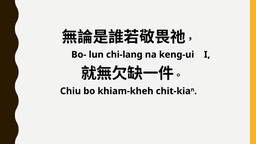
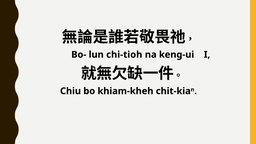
chi-lang: chi-lang -> chi-tioh (124, 55)
